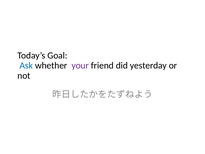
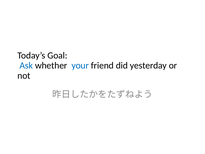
your colour: purple -> blue (80, 65)
